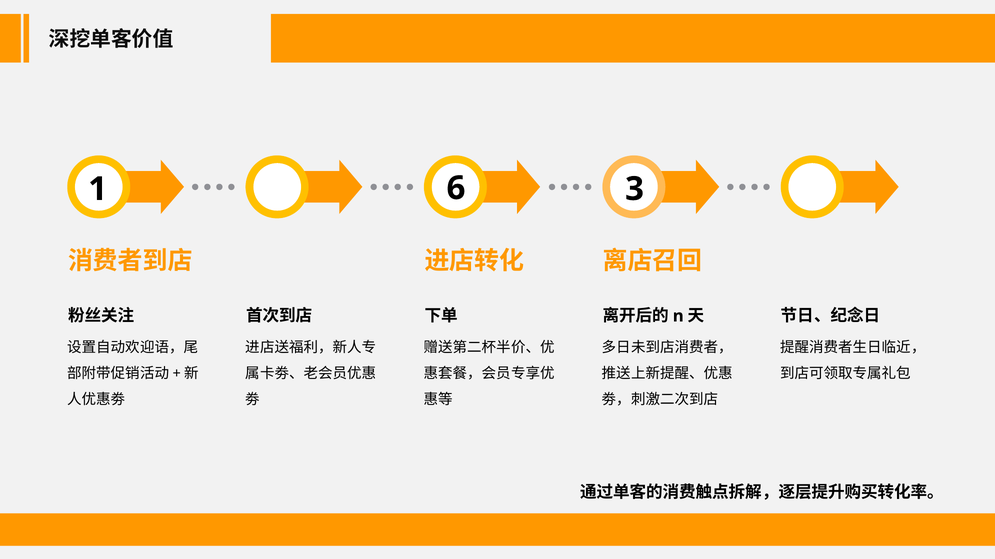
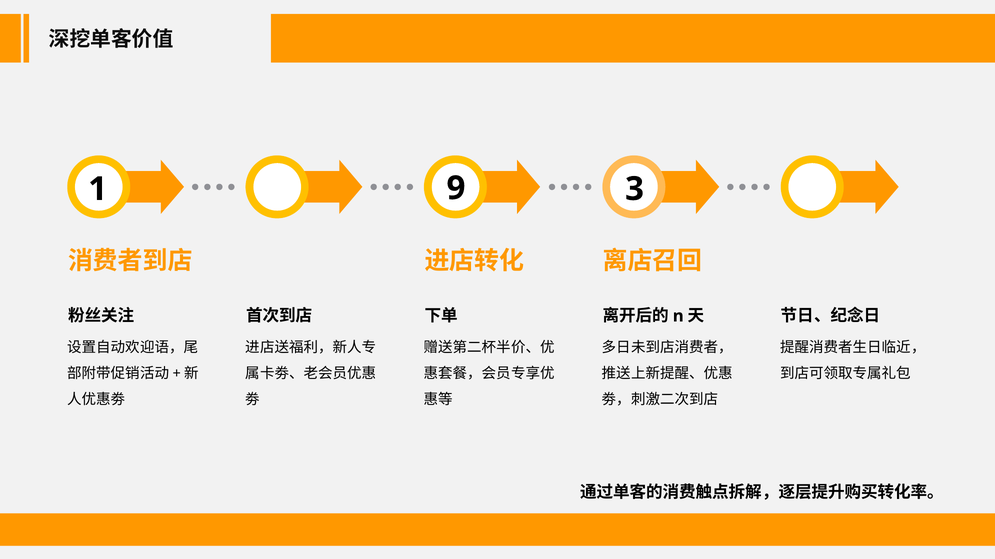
6: 6 -> 9 (456, 188)
